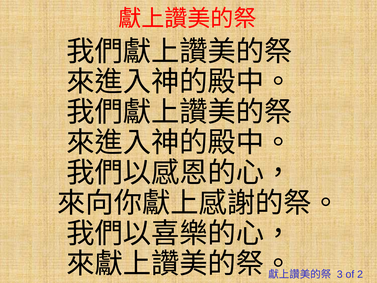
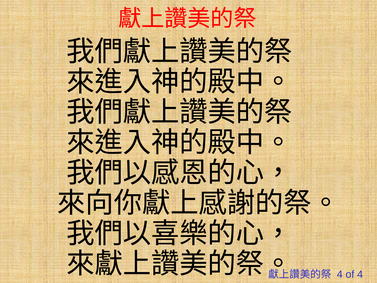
3: 3 -> 4 (340, 274)
of 2: 2 -> 4 (360, 274)
